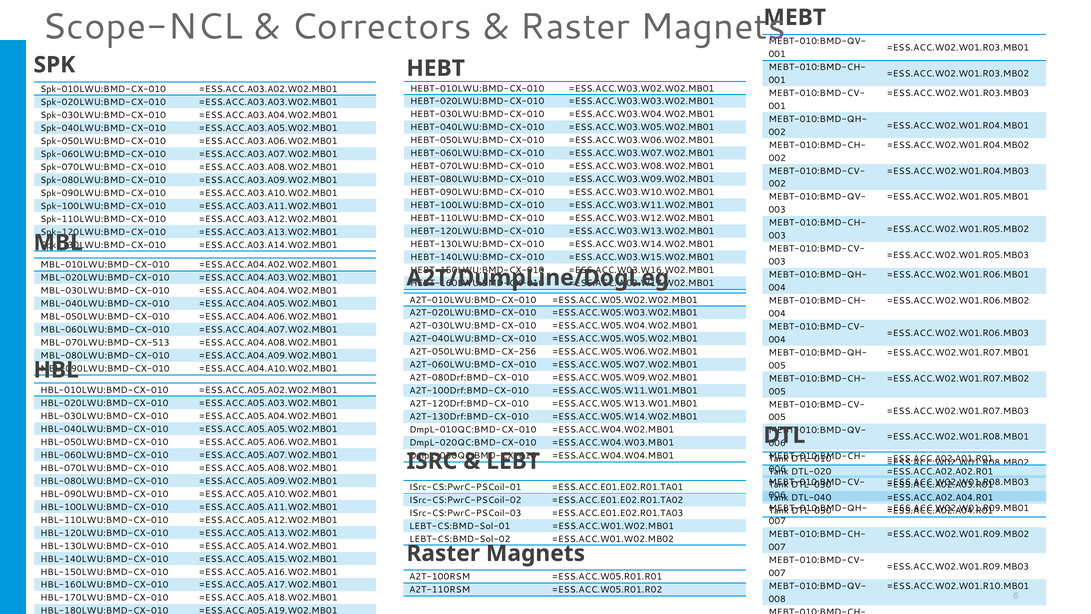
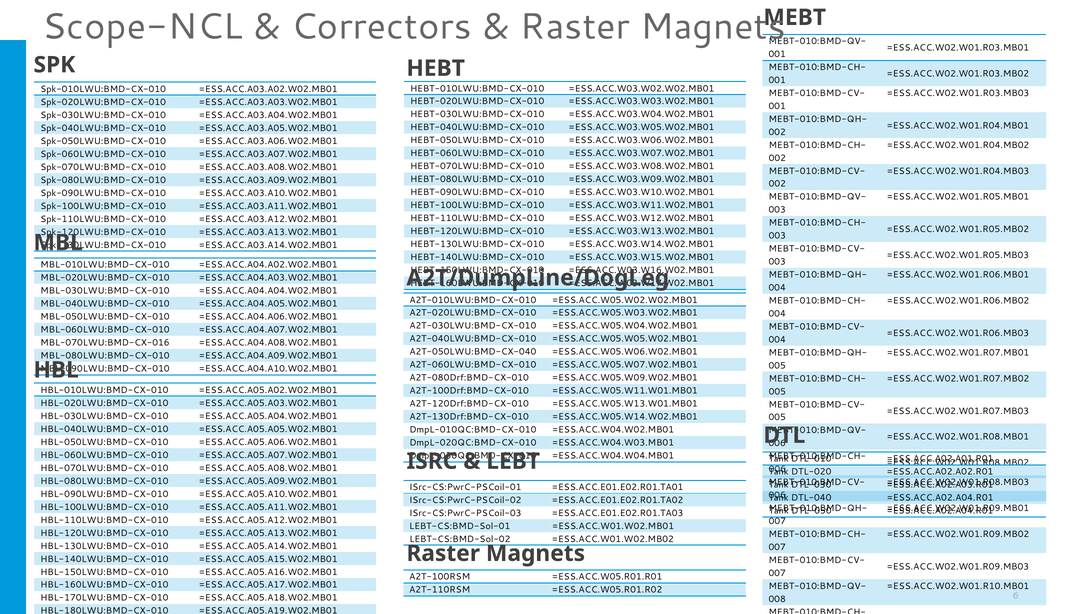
MBL-070LWU:BMD-CX-513: MBL-070LWU:BMD-CX-513 -> MBL-070LWU:BMD-CX-016 (105, 343)
A2T-050LWU:BMD-CX-256: A2T-050LWU:BMD-CX-256 -> A2T-050LWU:BMD-CX-040 (473, 352)
